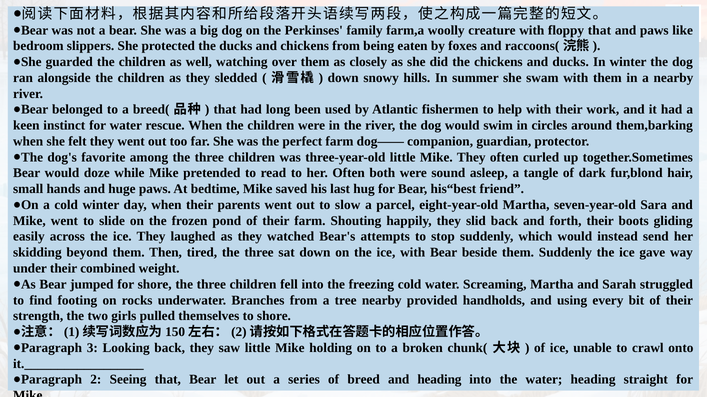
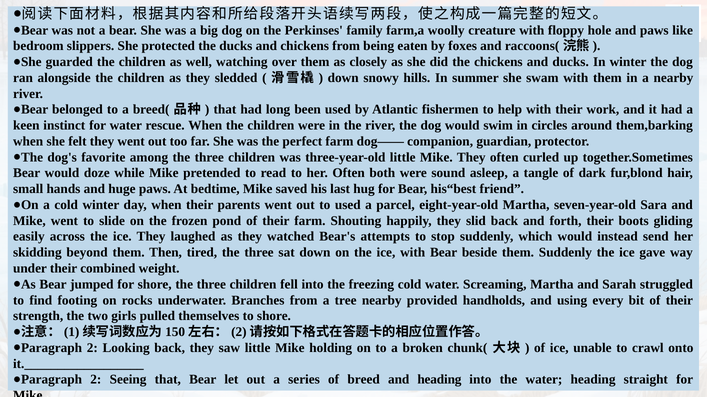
floppy that: that -> hole (600, 30)
to slow: slow -> used (348, 205)
3: 3 -> 2 (92, 348)
